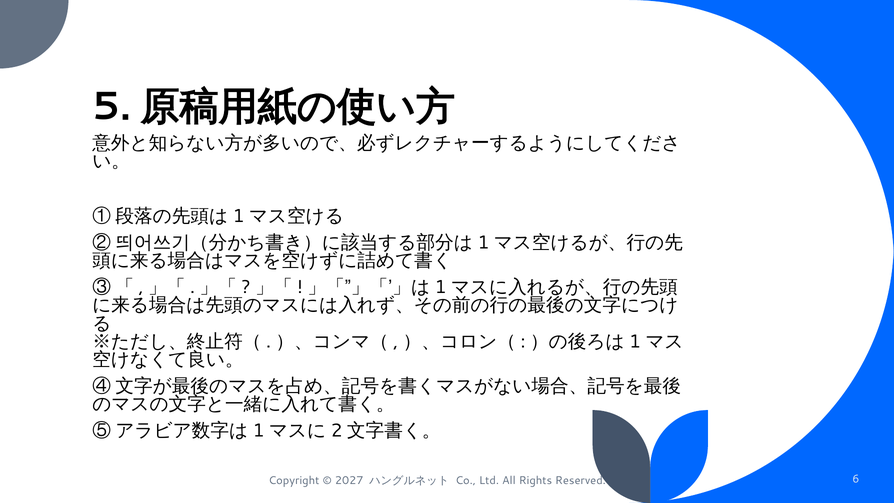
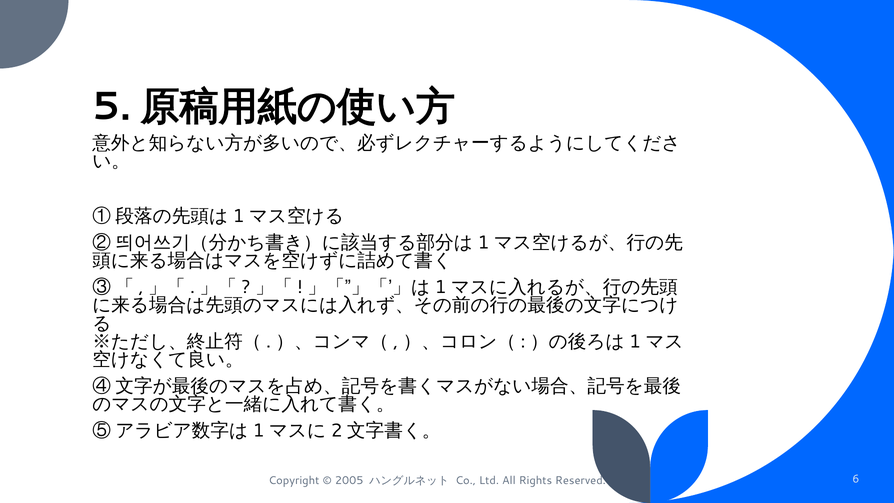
2027: 2027 -> 2005 (349, 480)
